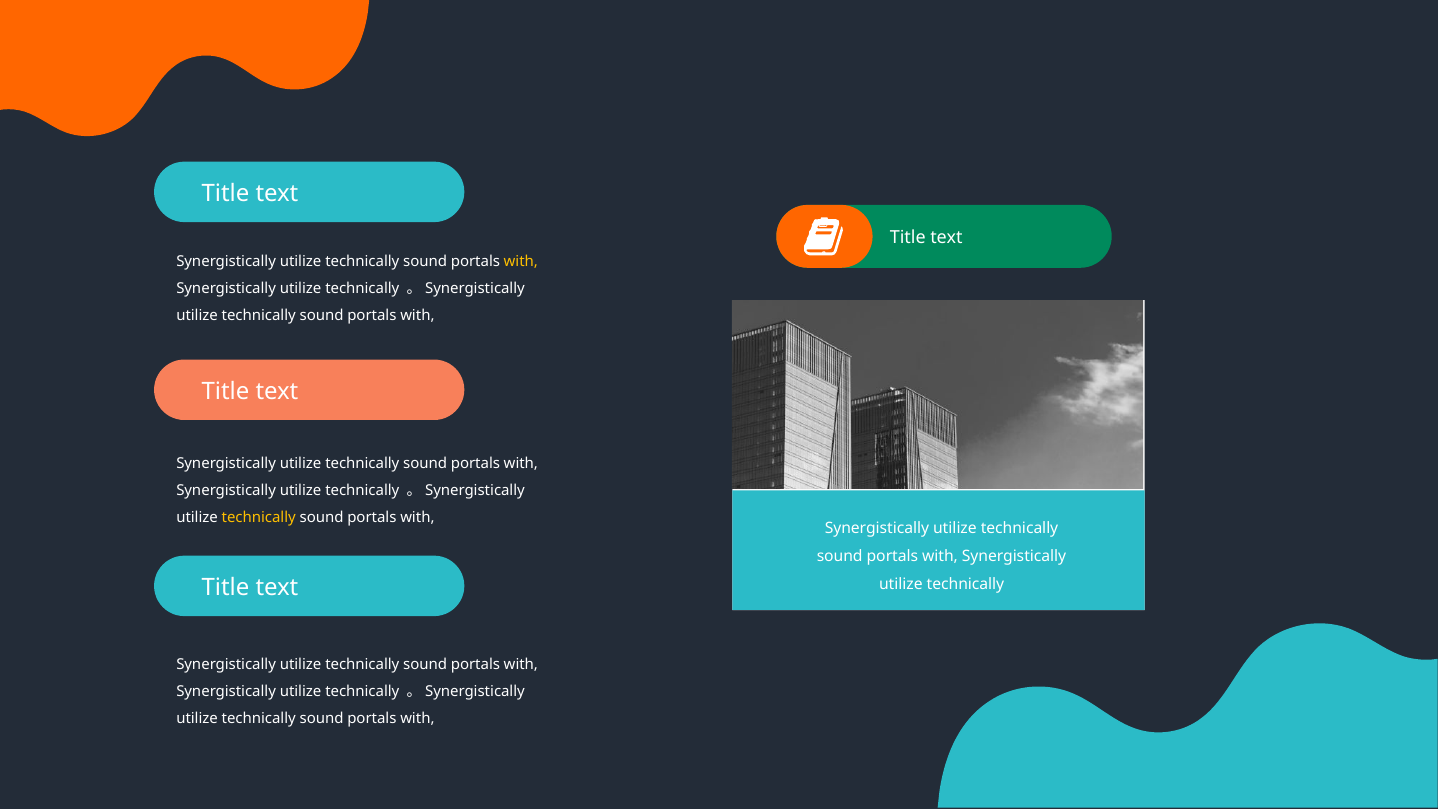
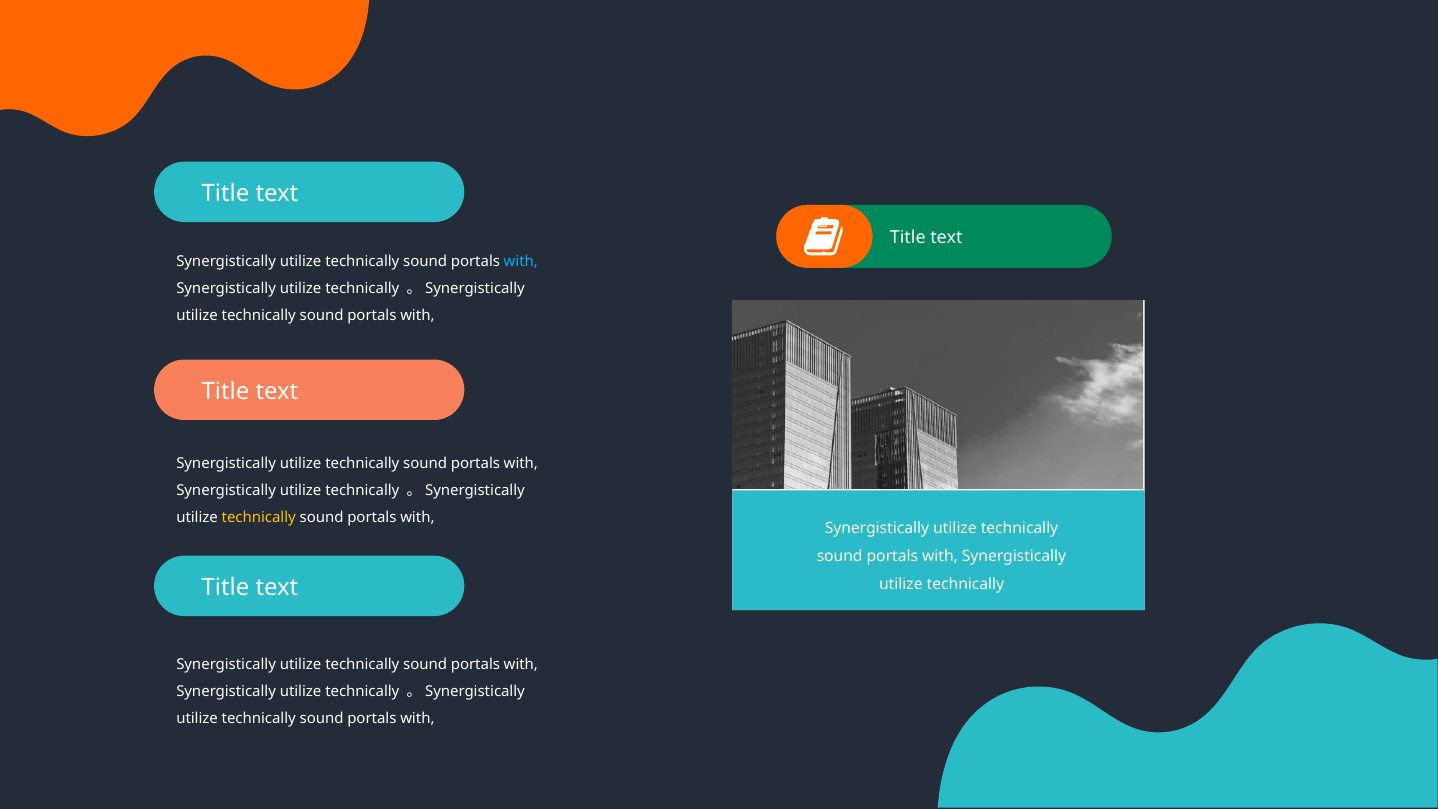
with colour: yellow -> light blue (521, 262)
